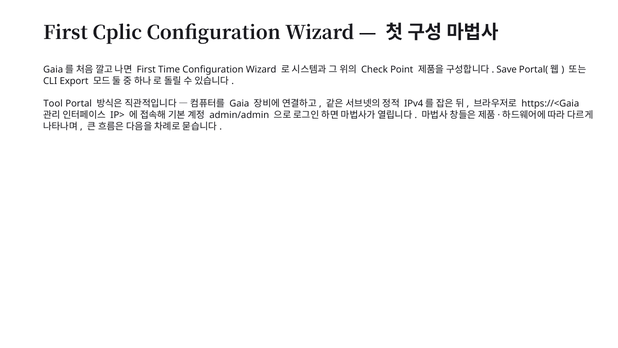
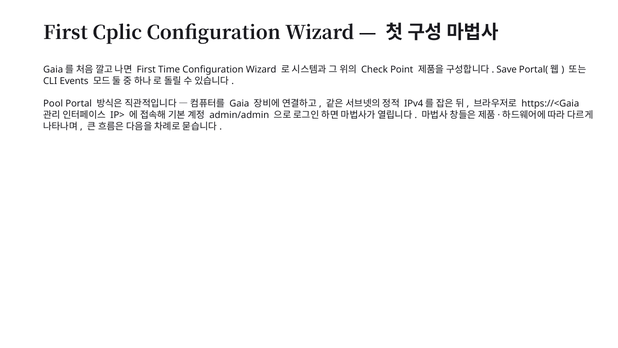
Export: Export -> Events (74, 81)
Tool: Tool -> Pool (53, 104)
